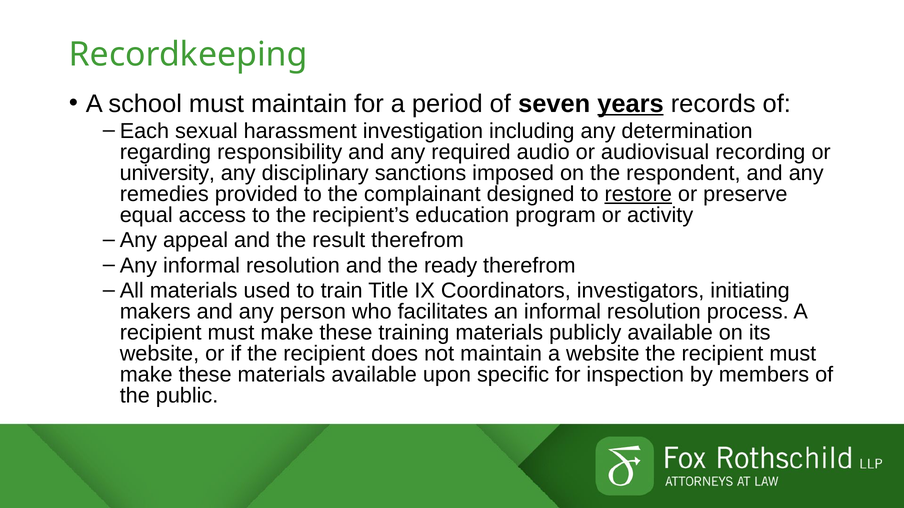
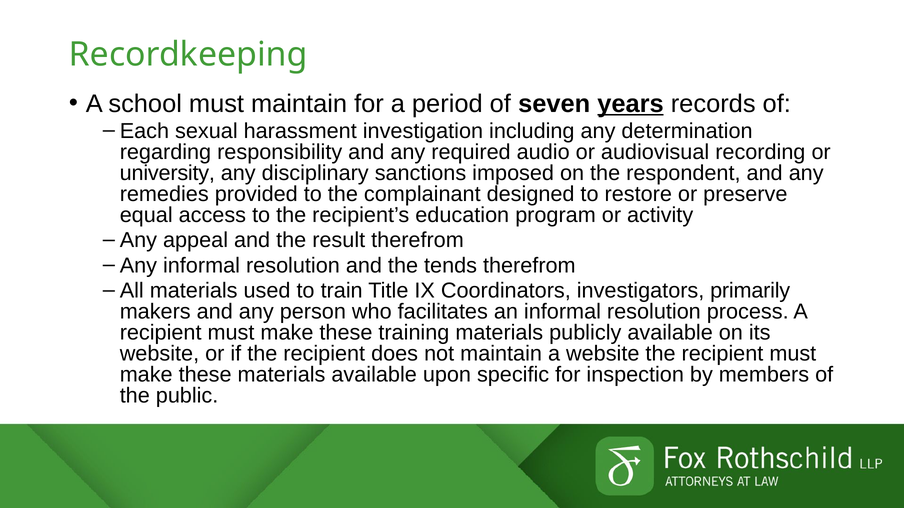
restore underline: present -> none (638, 194)
ready: ready -> tends (451, 266)
initiating: initiating -> primarily (750, 291)
